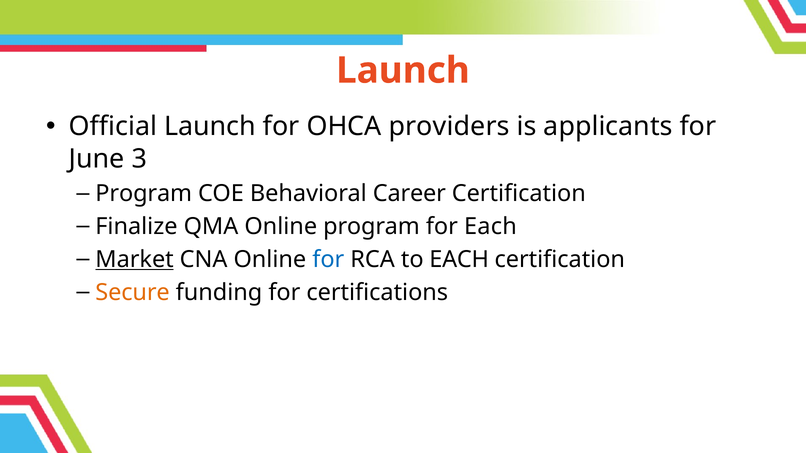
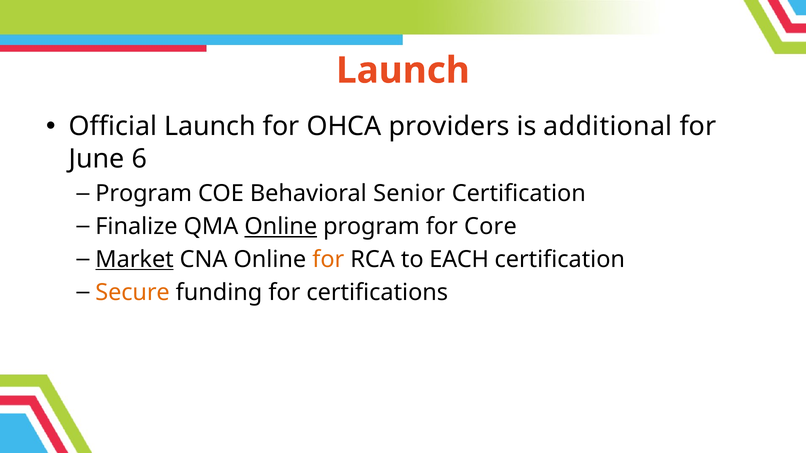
applicants: applicants -> additional (608, 127)
3: 3 -> 6 (139, 159)
Career: Career -> Senior (409, 194)
Online underline: none -> present (281, 227)
for Each: Each -> Core (490, 227)
for colour: blue -> orange (328, 260)
